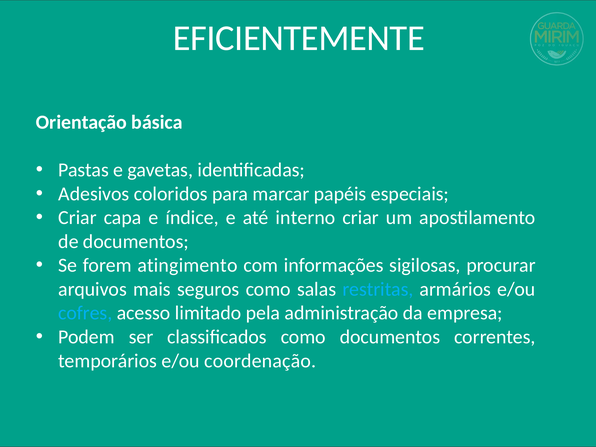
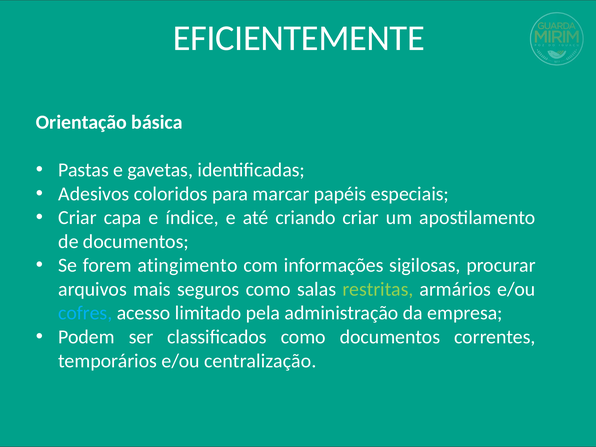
interno: interno -> criando (306, 218)
restritas colour: light blue -> light green (378, 289)
coordenação: coordenação -> centralização (260, 361)
